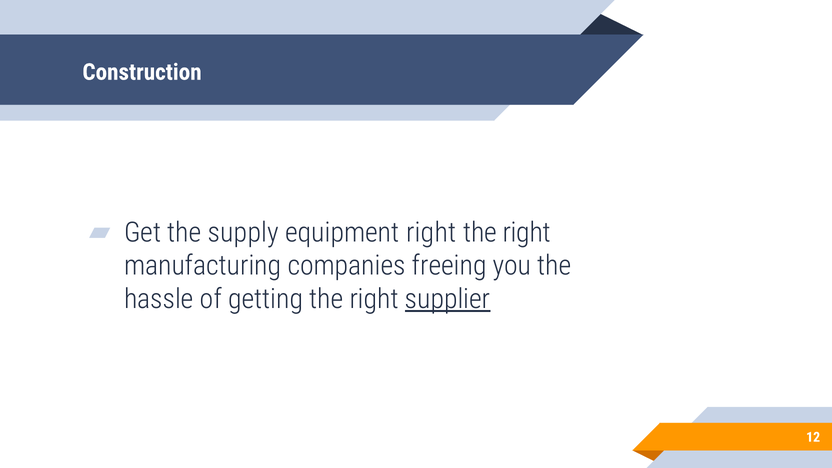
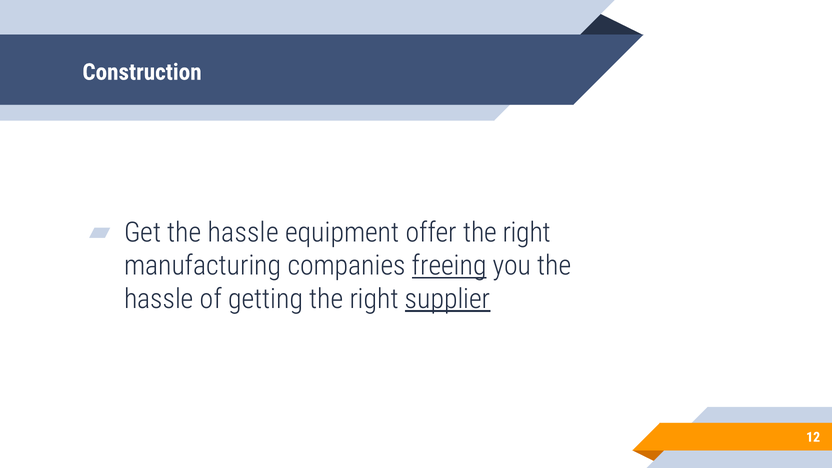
Get the supply: supply -> hassle (243, 233)
equipment right: right -> offer (431, 233)
freeing underline: none -> present (449, 266)
